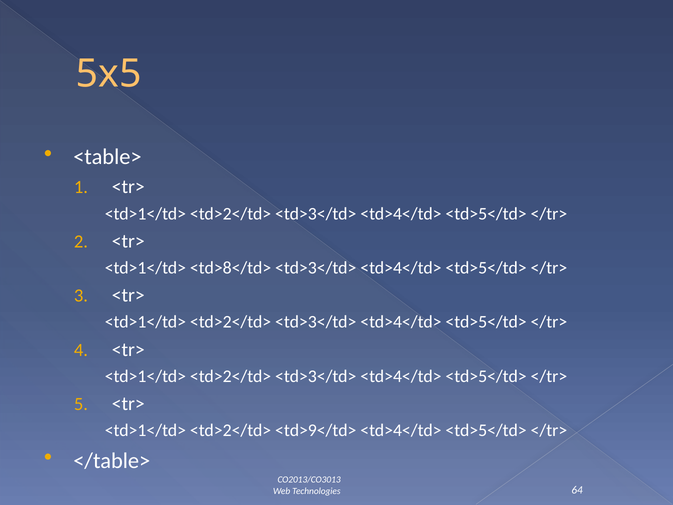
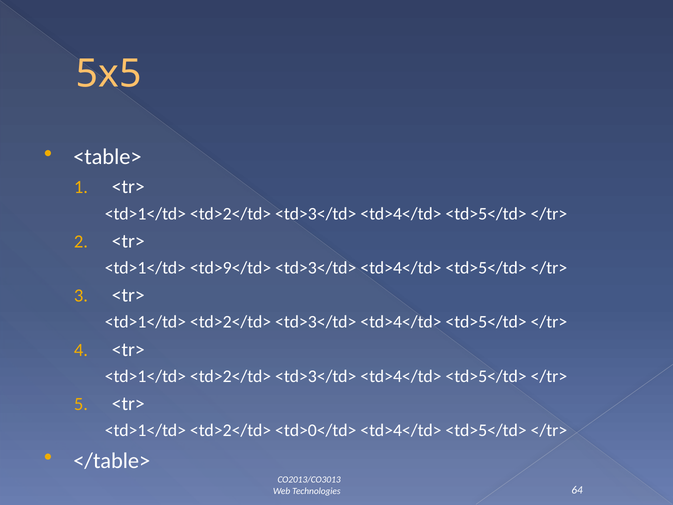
<td>8</td>: <td>8</td> -> <td>9</td> (231, 268)
<td>9</td>: <td>9</td> -> <td>0</td> (316, 430)
